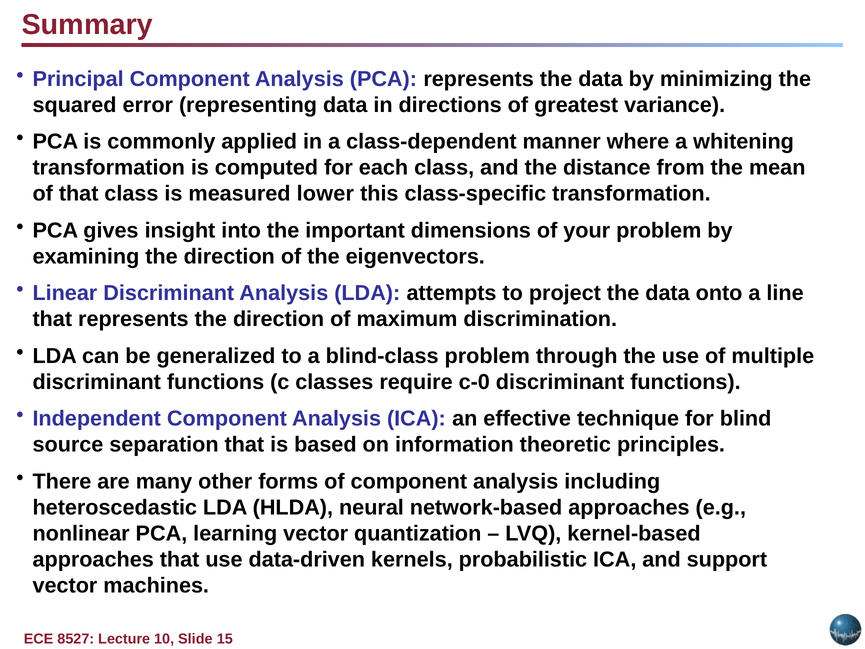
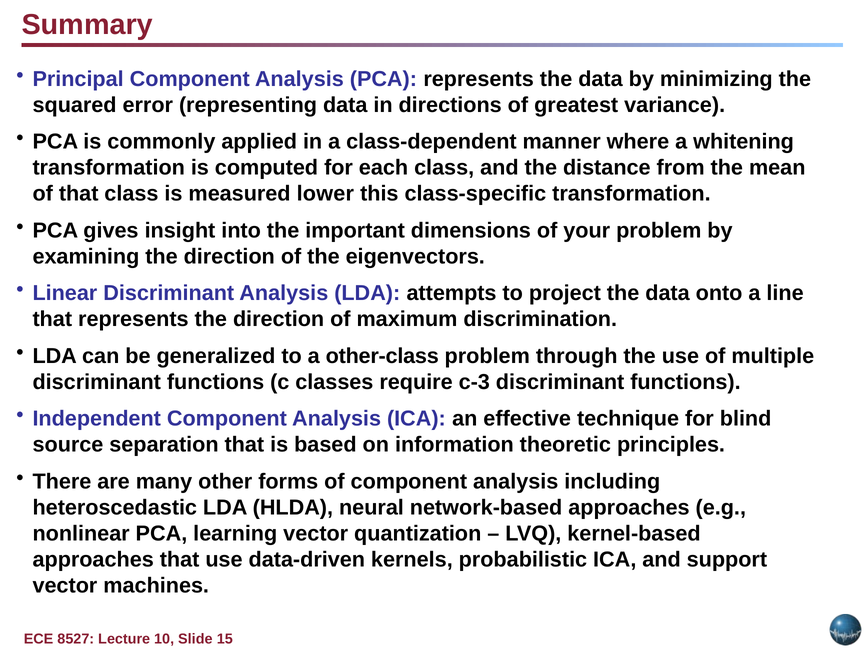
blind-class: blind-class -> other-class (382, 356)
c-0: c-0 -> c-3 (474, 382)
